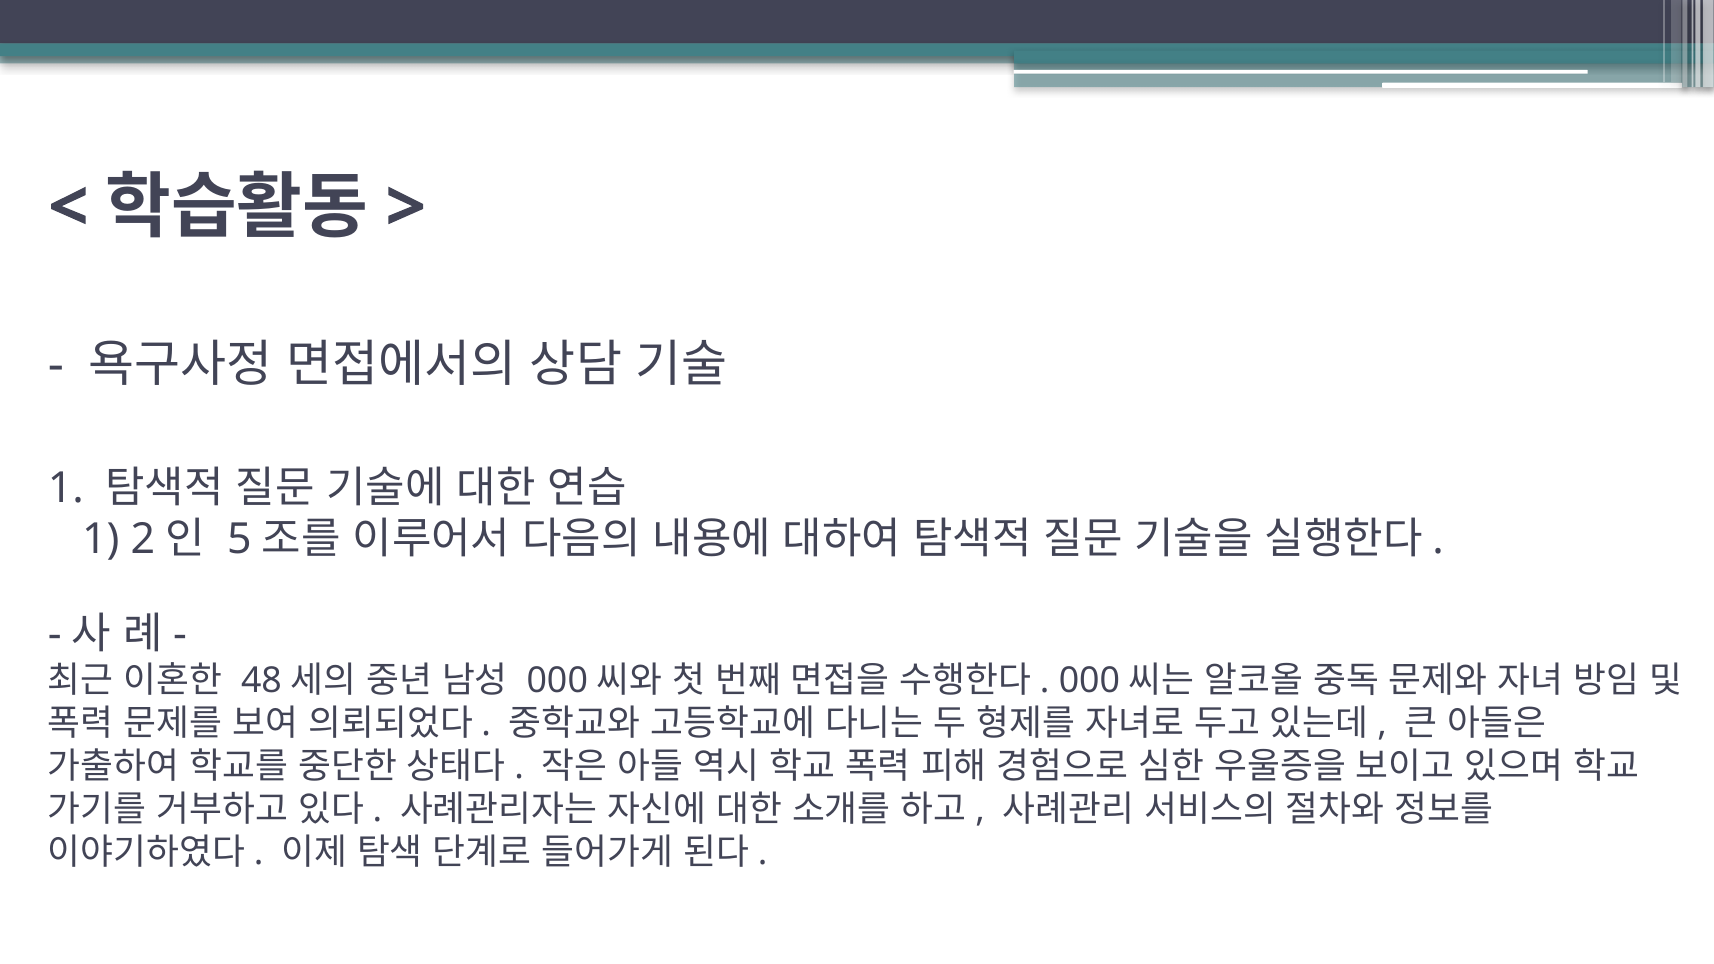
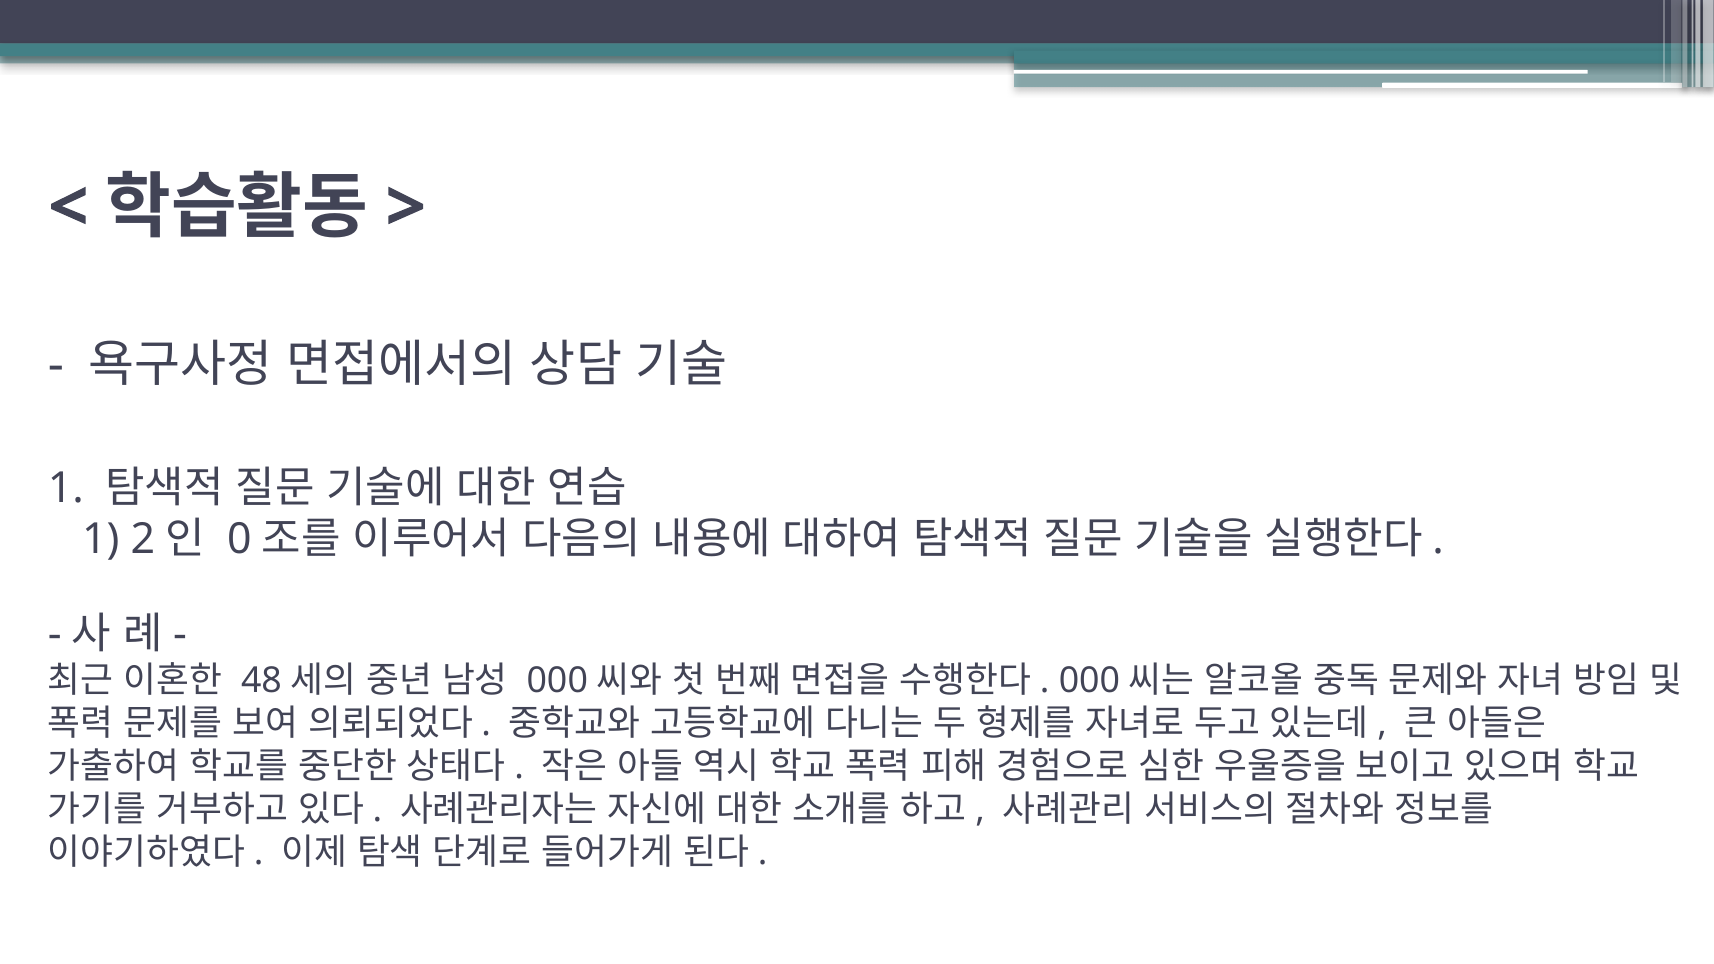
5: 5 -> 0 (239, 540)
